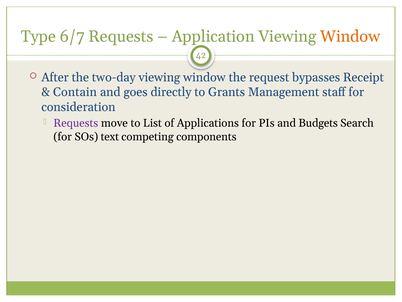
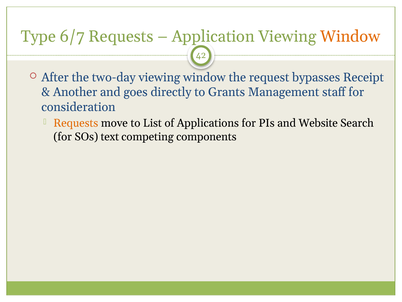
Contain: Contain -> Another (75, 92)
Requests colour: purple -> orange (76, 123)
Budgets: Budgets -> Website (318, 123)
